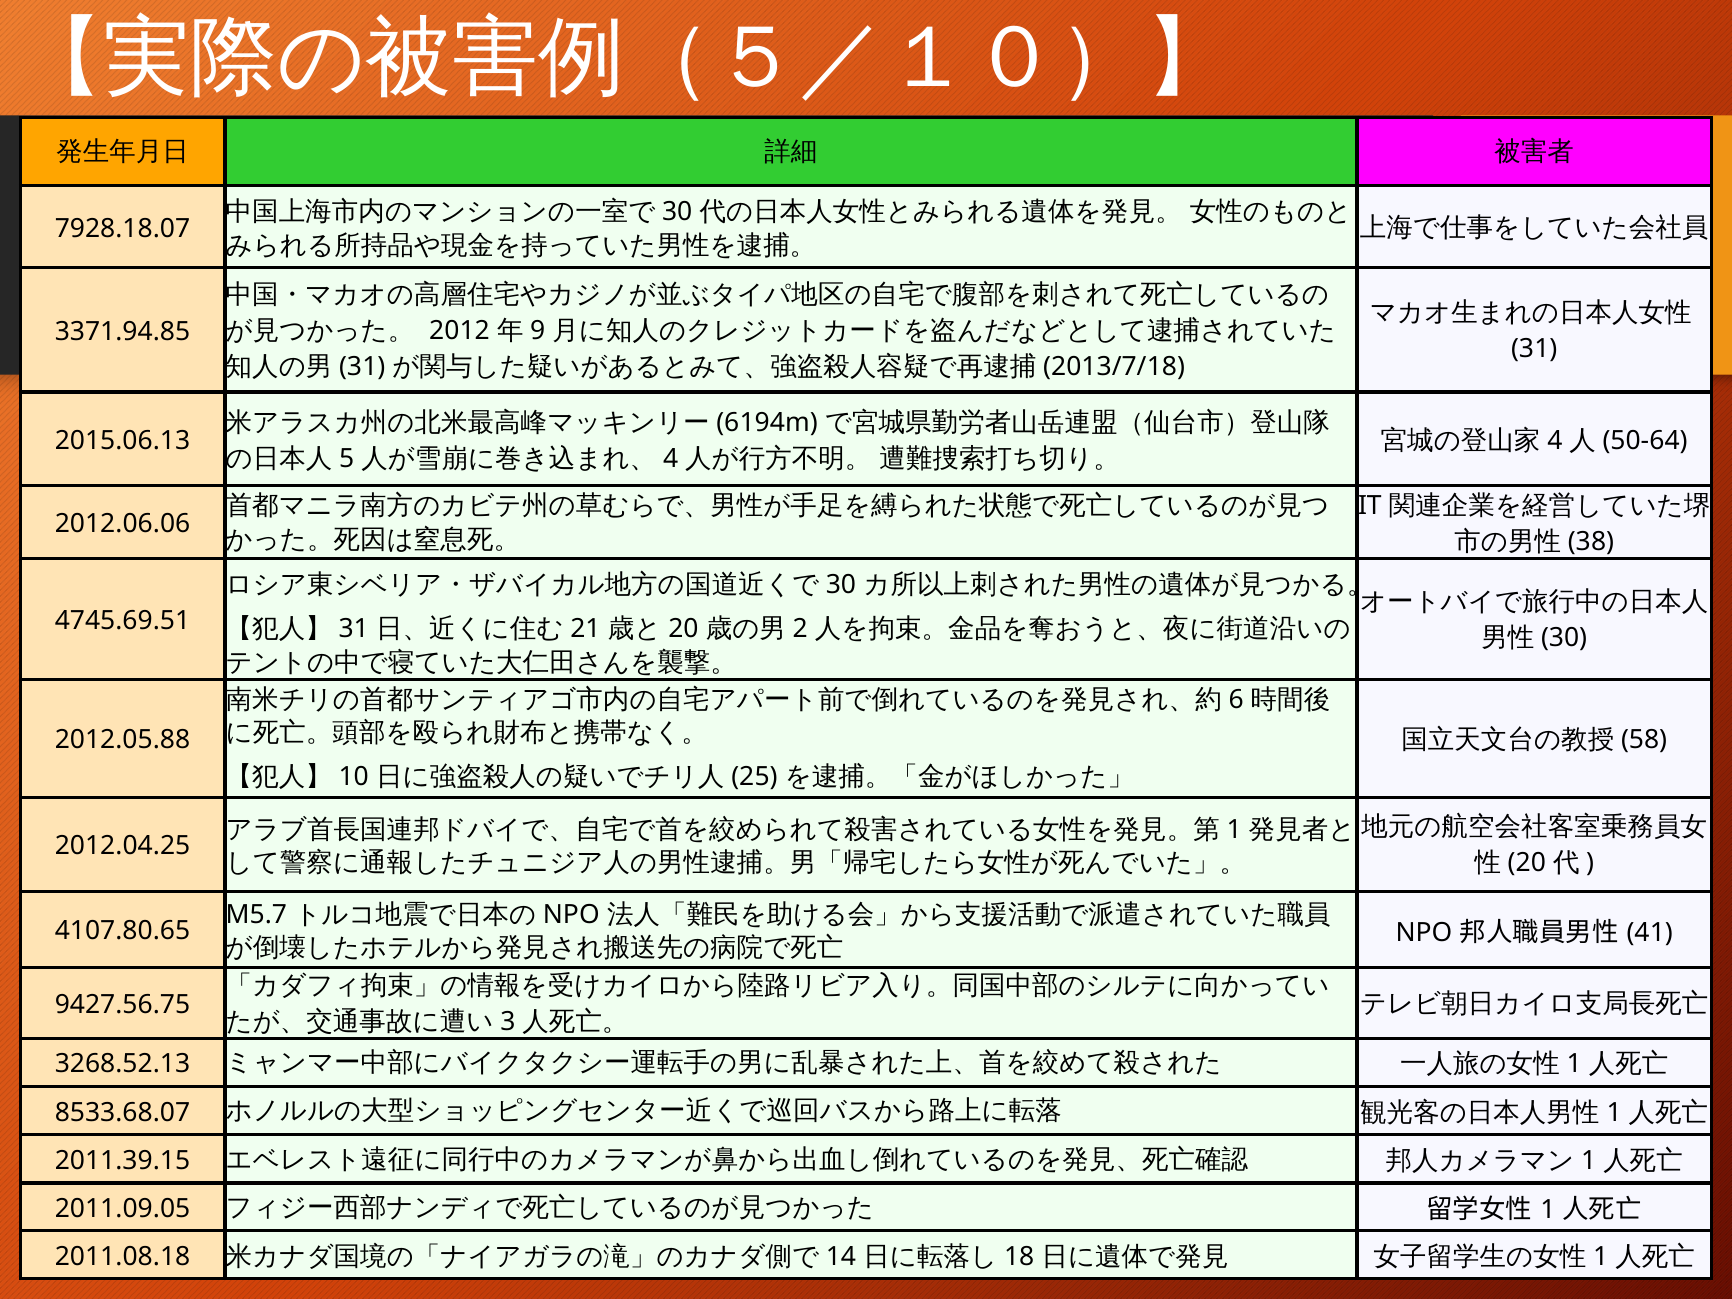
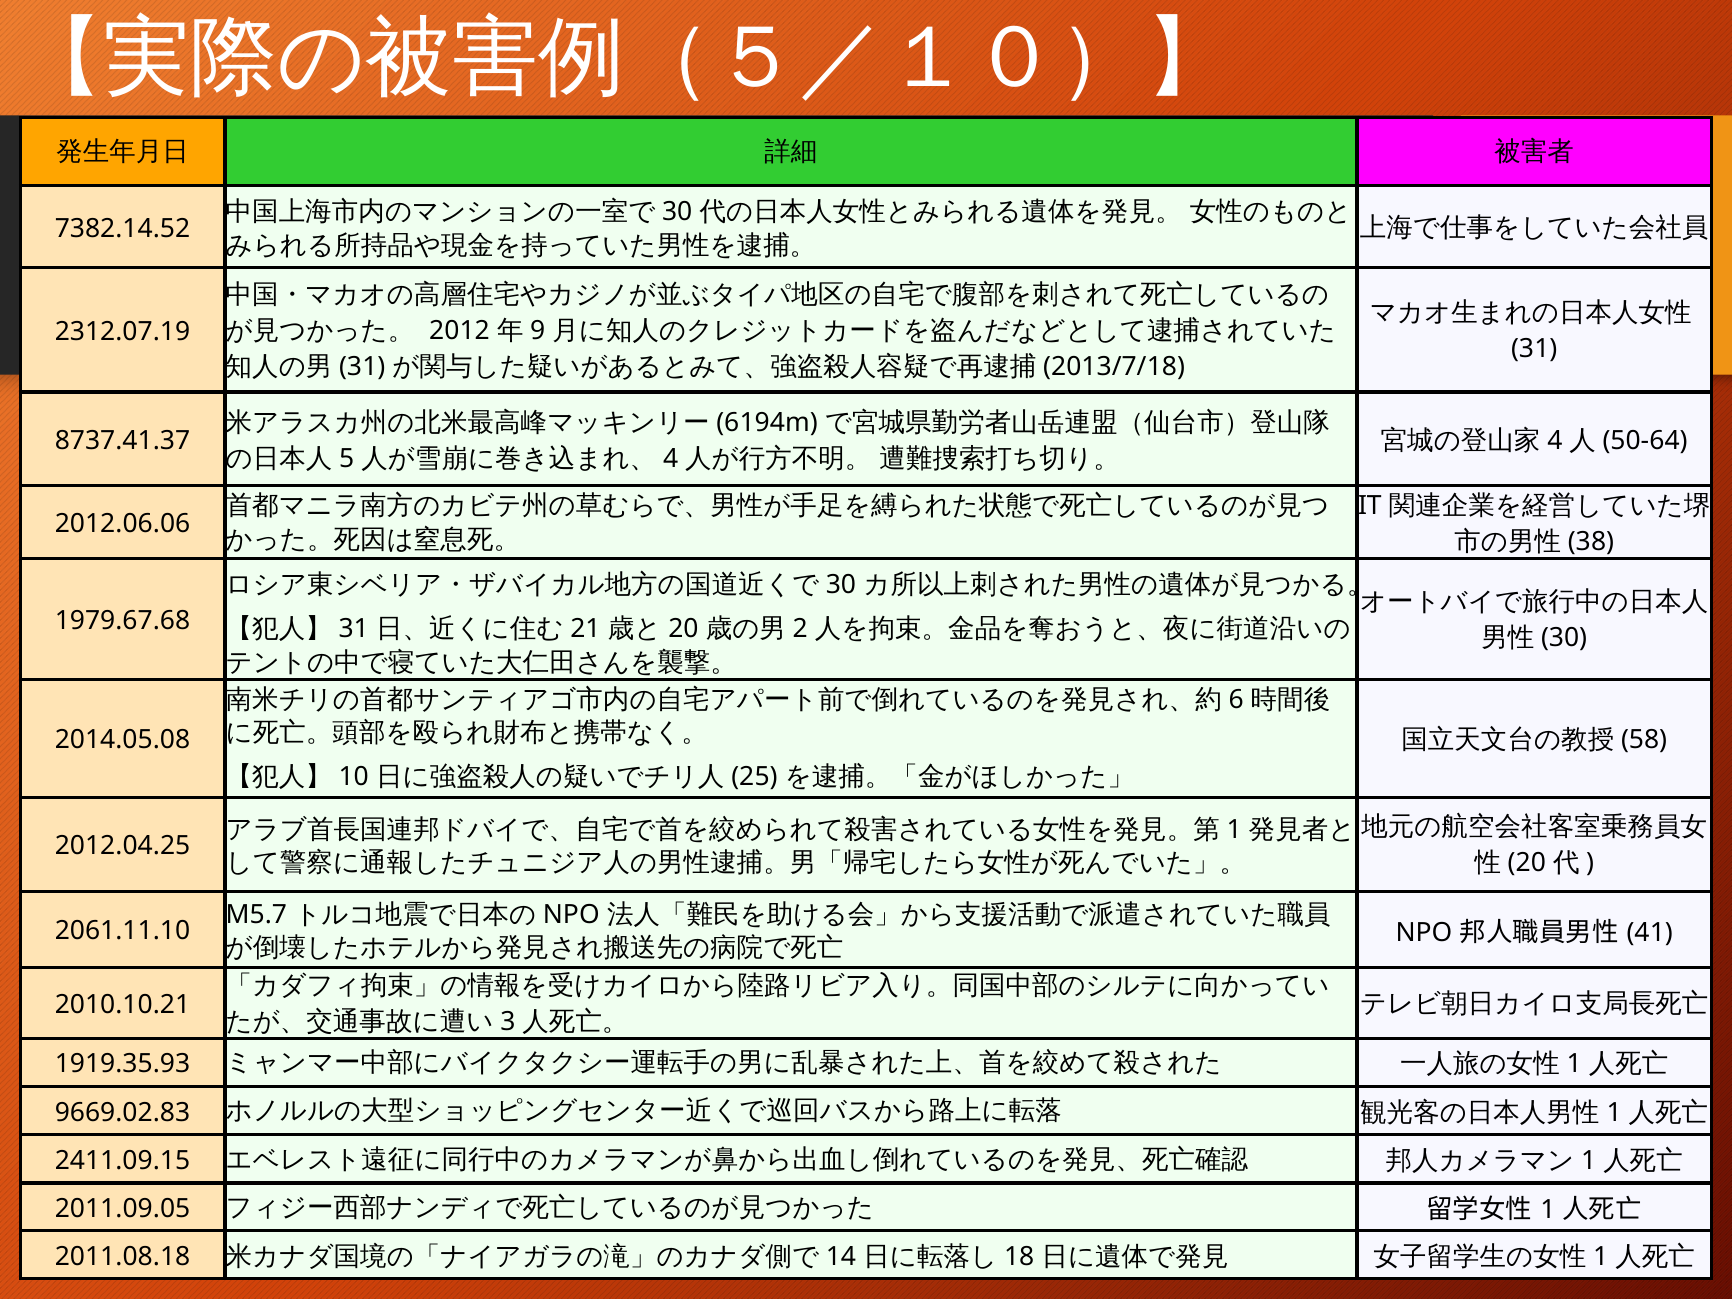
7928.18.07: 7928.18.07 -> 7382.14.52 (122, 229)
3371.94.85: 3371.94.85 -> 2312.07.19 (122, 332)
2015.06.13: 2015.06.13 -> 8737.41.37 (122, 441)
4745.69.51: 4745.69.51 -> 1979.67.68 (122, 621)
2012.05.88: 2012.05.88 -> 2014.05.08 (122, 740)
4107.80.65: 4107.80.65 -> 2061.11.10 (122, 931)
9427.56.75: 9427.56.75 -> 2010.10.21 (122, 1005)
3268.52.13: 3268.52.13 -> 1919.35.93 (122, 1064)
8533.68.07: 8533.68.07 -> 9669.02.83 (122, 1113)
2011.39.15: 2011.39.15 -> 2411.09.15 (122, 1161)
